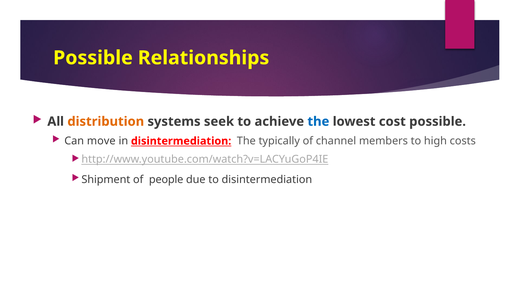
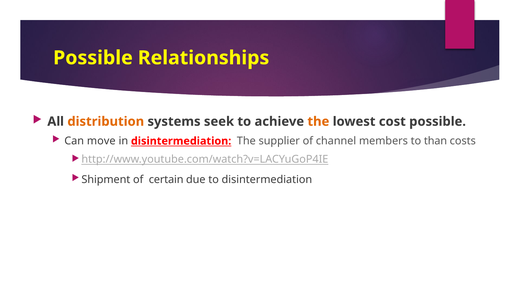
the colour: blue -> orange (318, 122)
typically: typically -> supplier (279, 141)
high: high -> than (436, 141)
people: people -> certain (166, 180)
